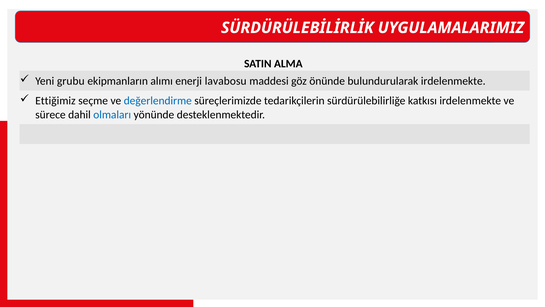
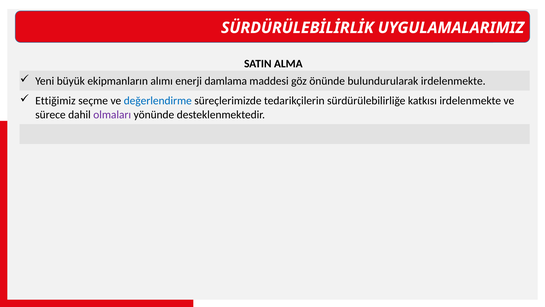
grubu: grubu -> büyük (71, 81)
lavabosu: lavabosu -> damlama (226, 81)
olmaları colour: blue -> purple (112, 114)
